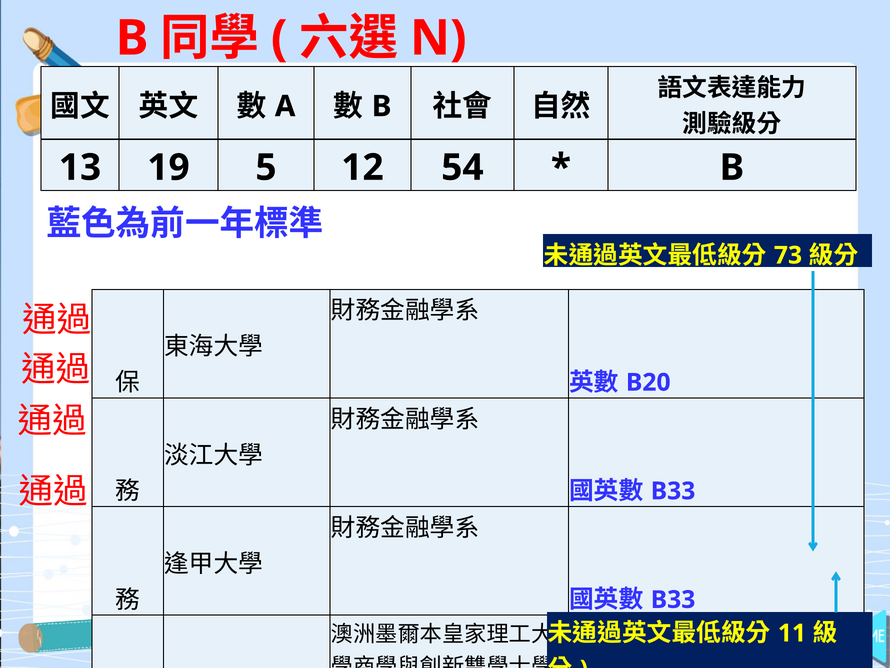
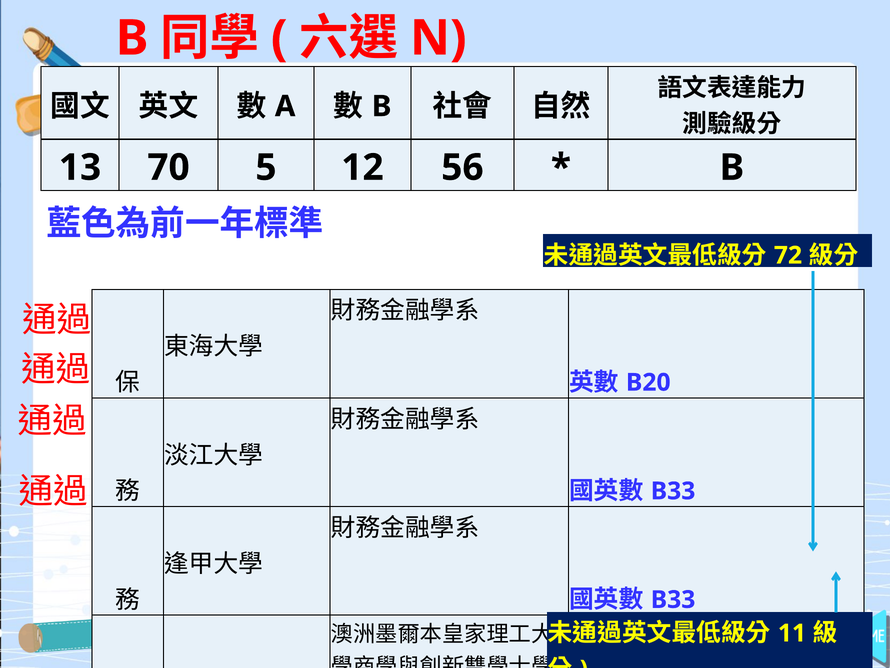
19: 19 -> 70 (168, 167)
54: 54 -> 56 (462, 167)
73: 73 -> 72 (788, 255)
